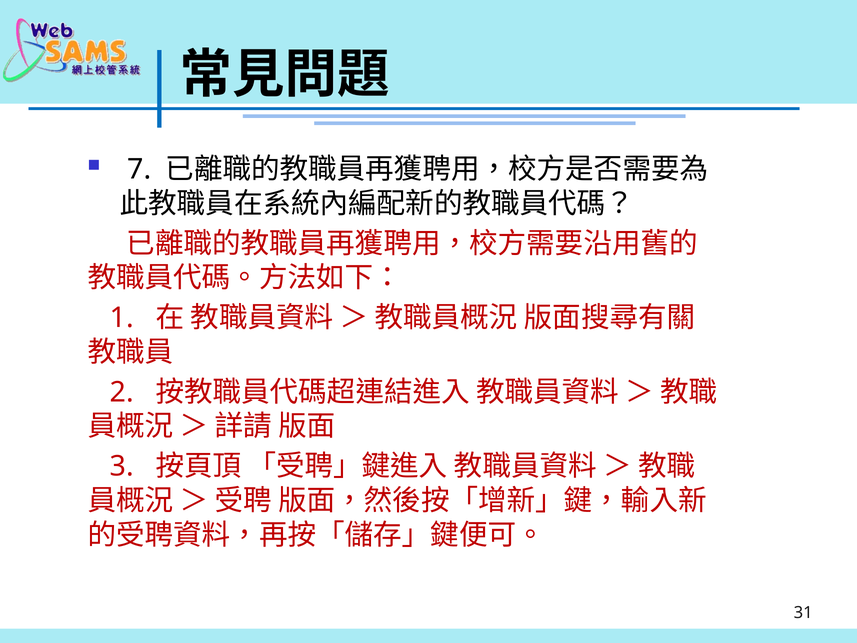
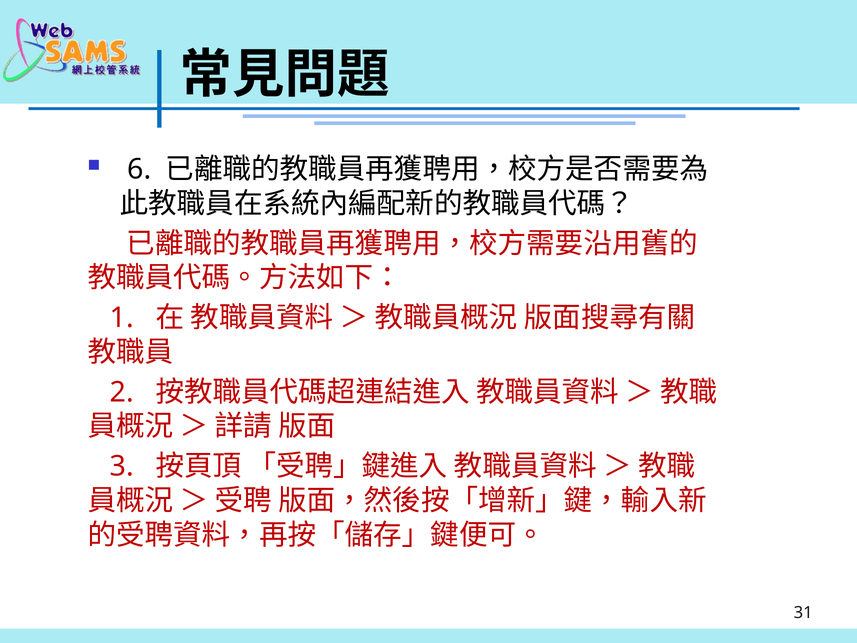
7: 7 -> 6 (139, 169)
